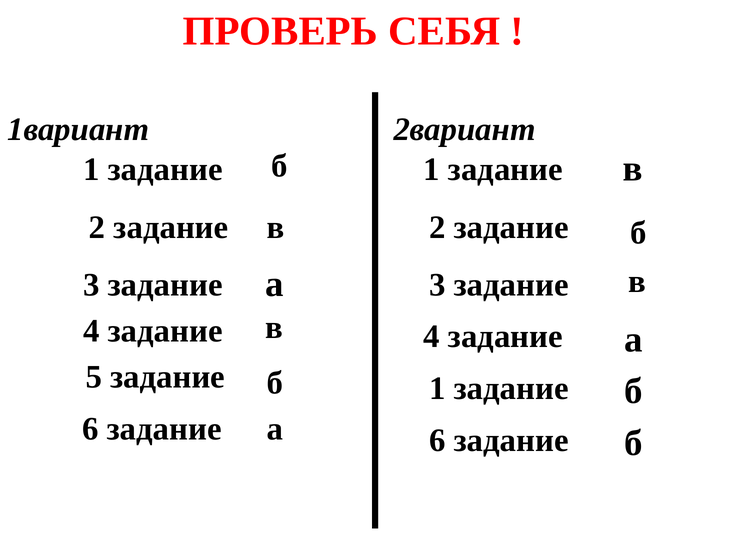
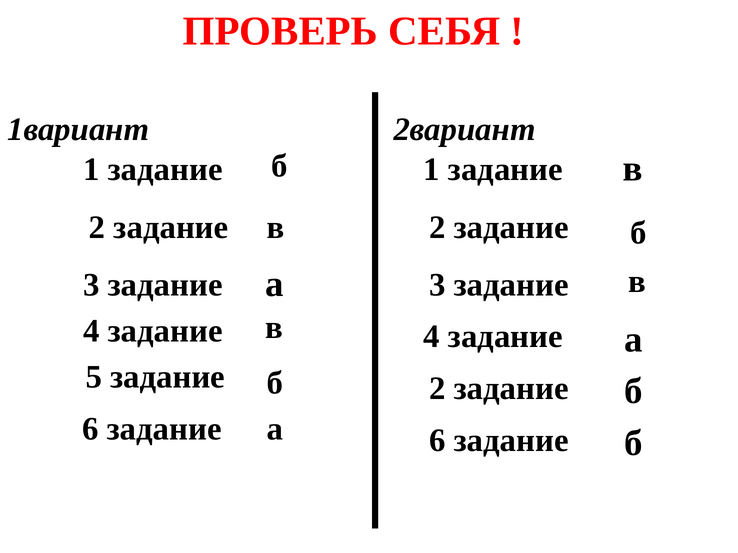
б 1: 1 -> 2 (437, 389)
